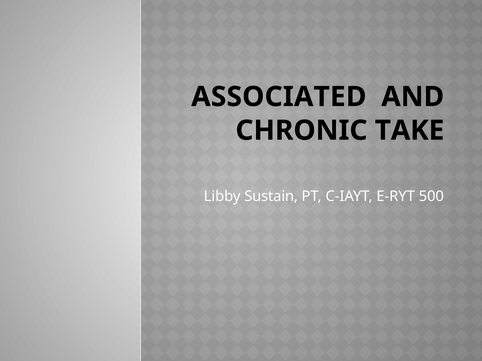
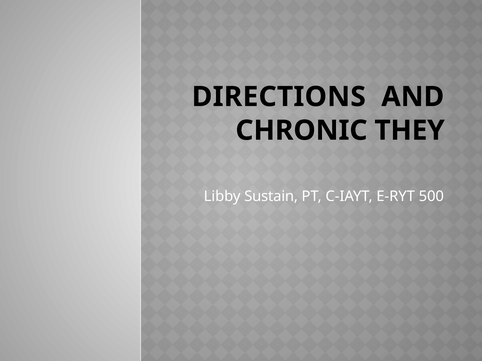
ASSOCIATED: ASSOCIATED -> DIRECTIONS (279, 97)
TAKE: TAKE -> THEY (410, 131)
